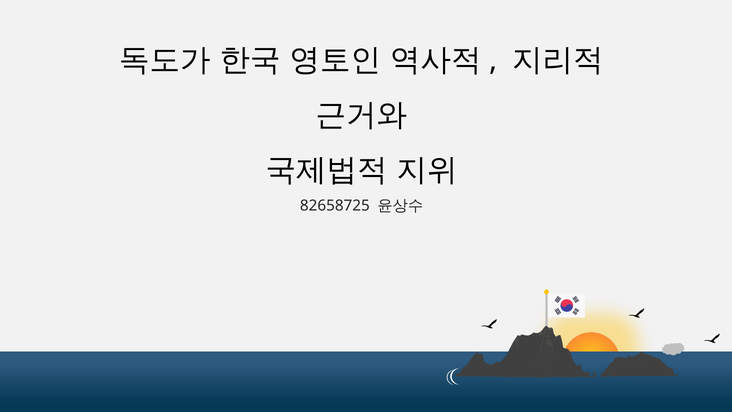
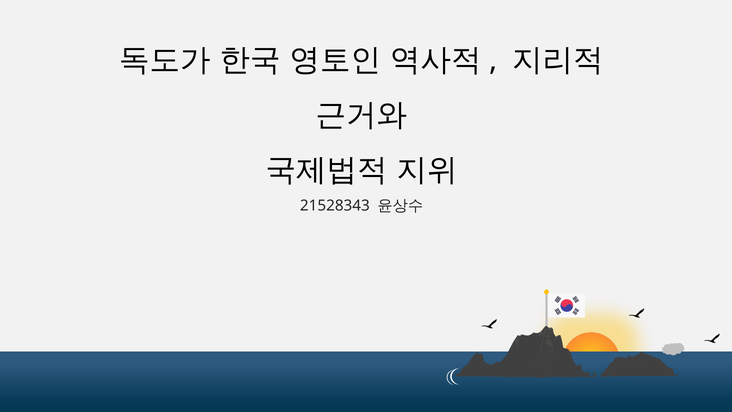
82658725: 82658725 -> 21528343 (335, 205)
